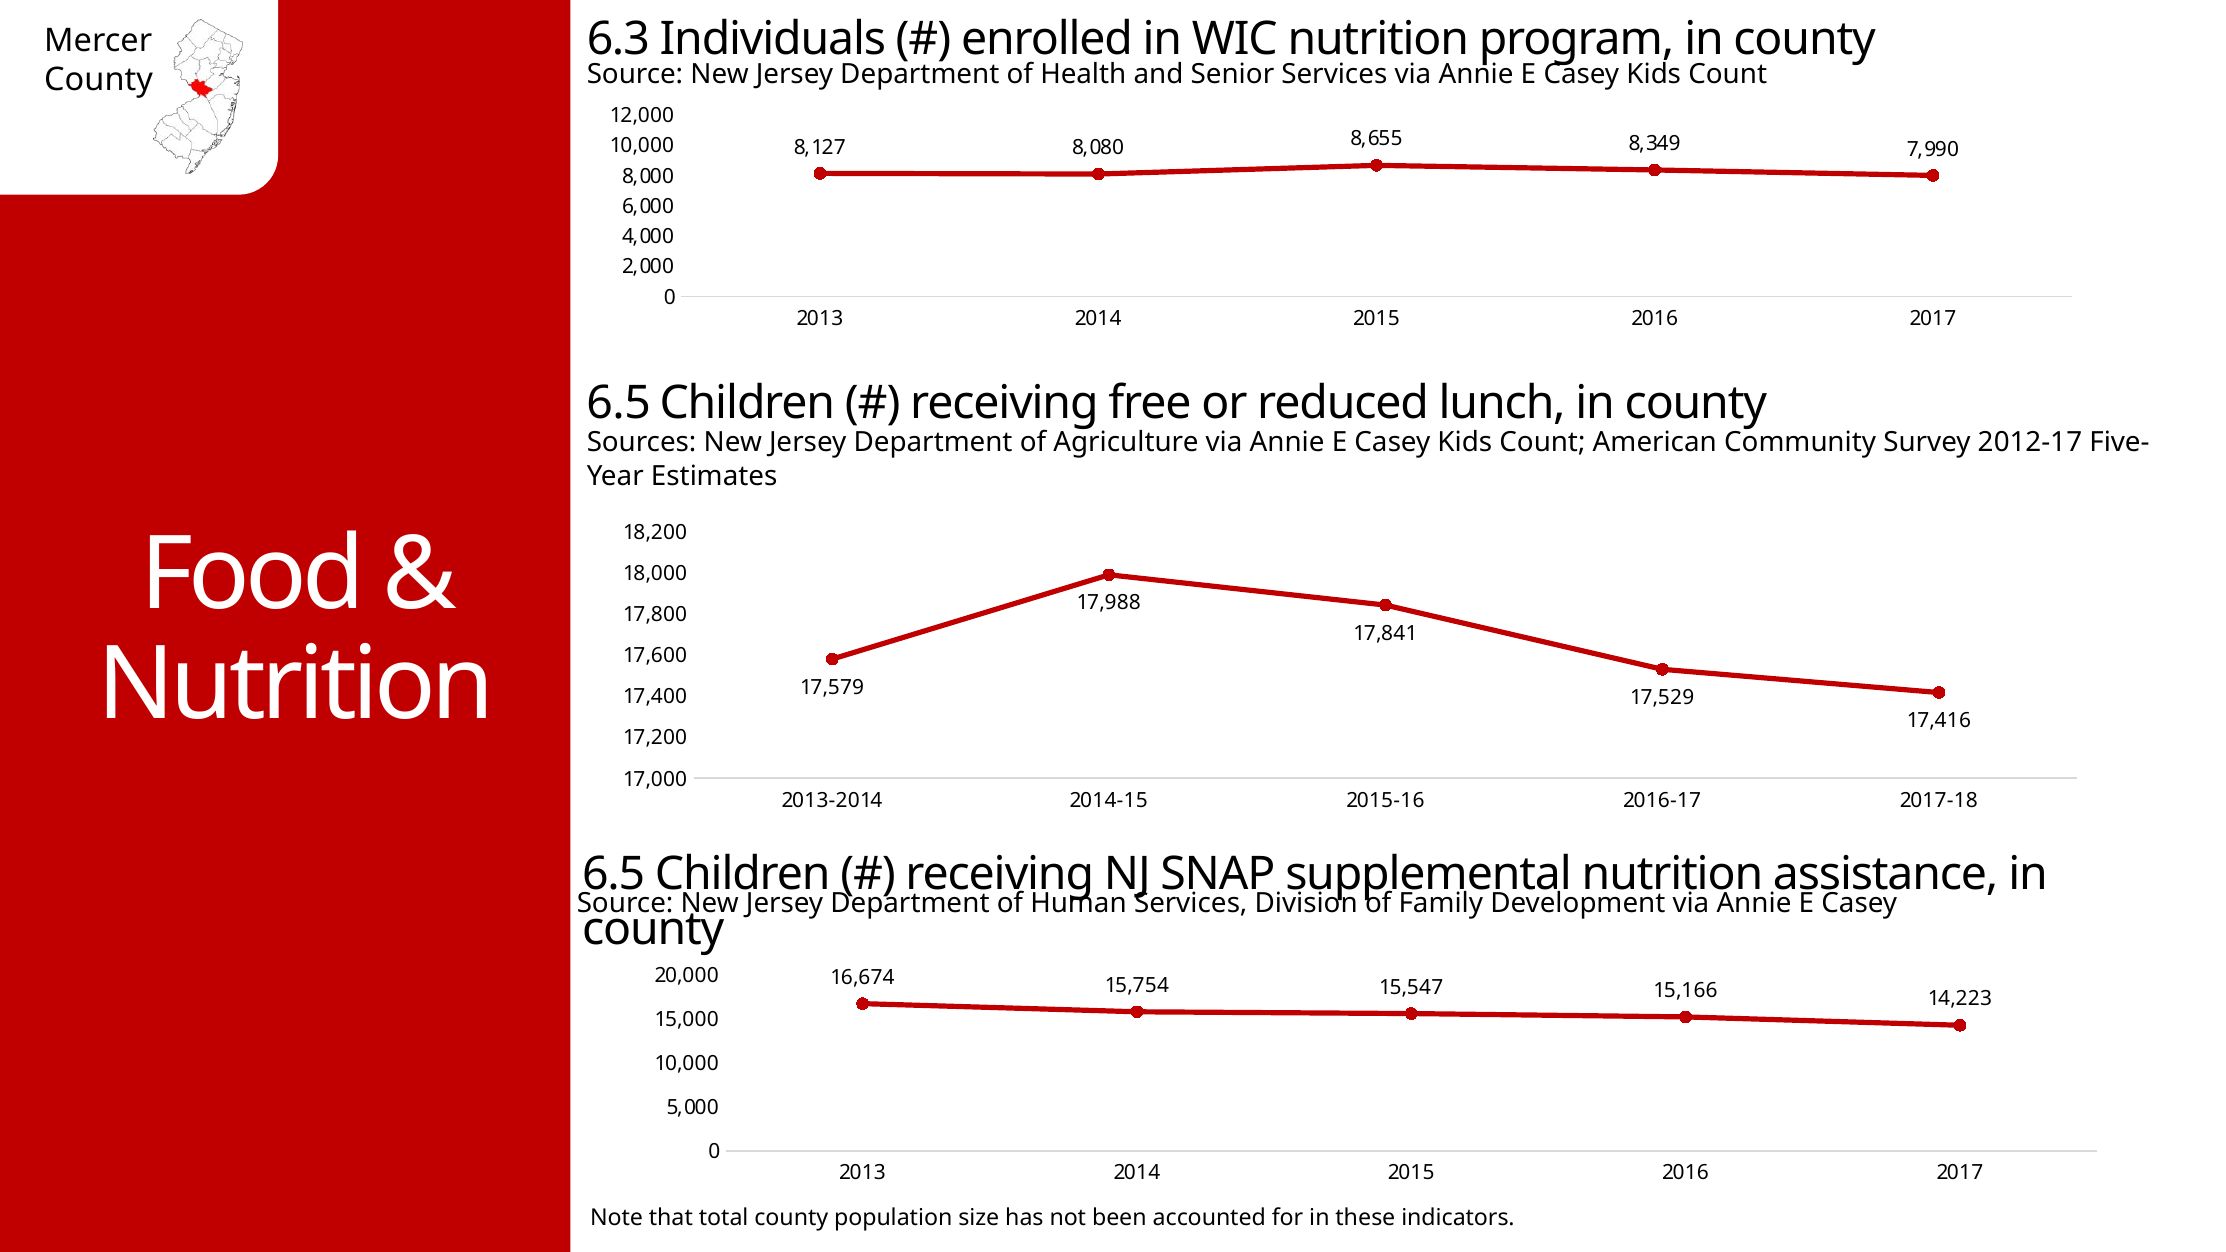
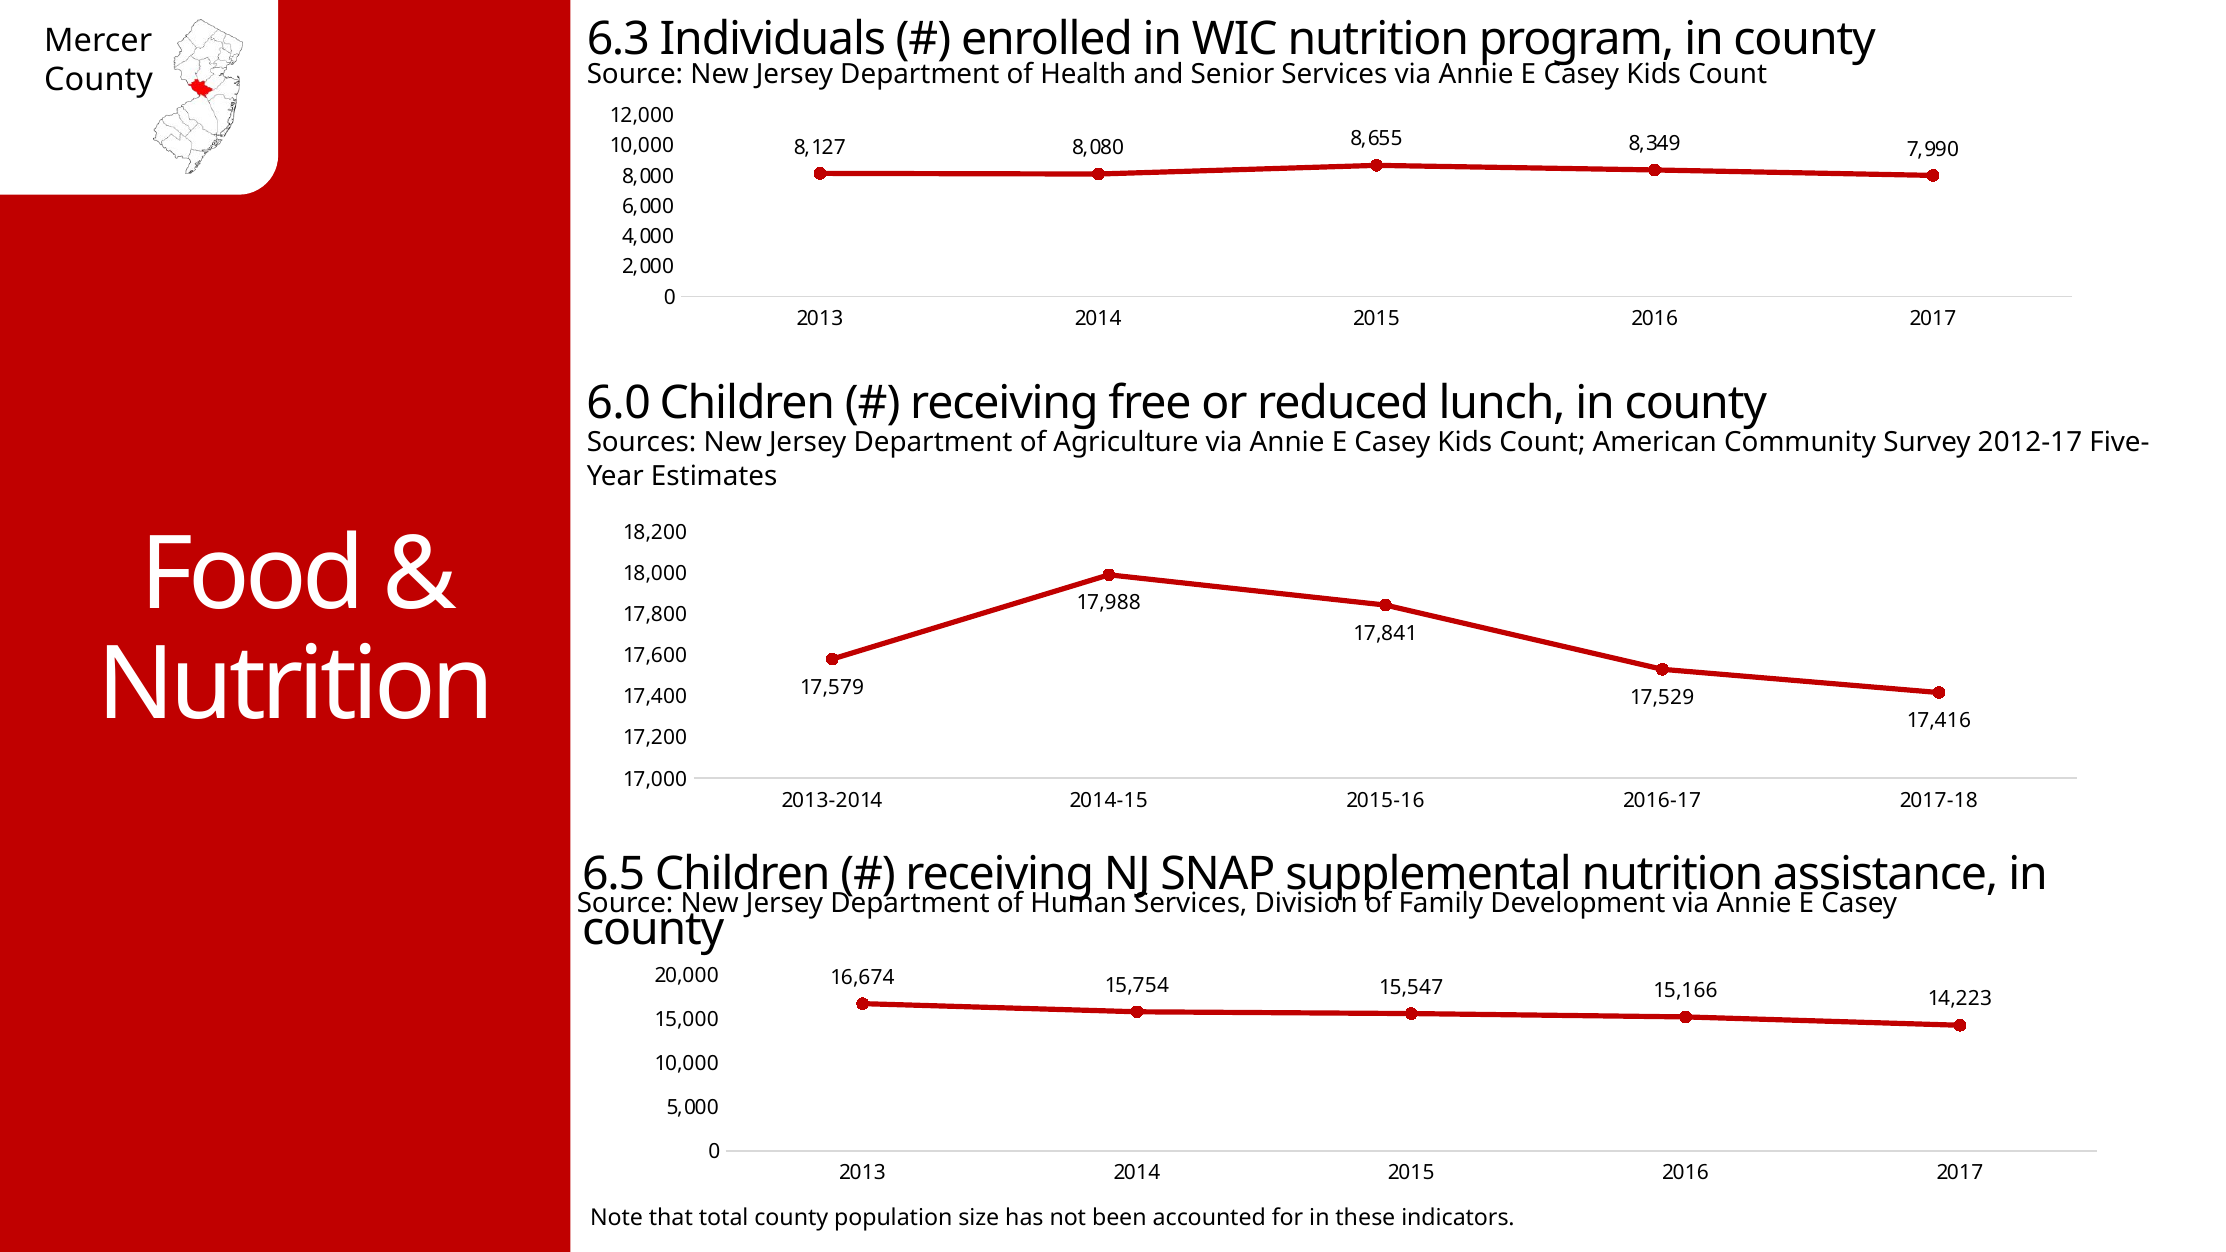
6.5: 6.5 -> 6.0 (619, 404)
